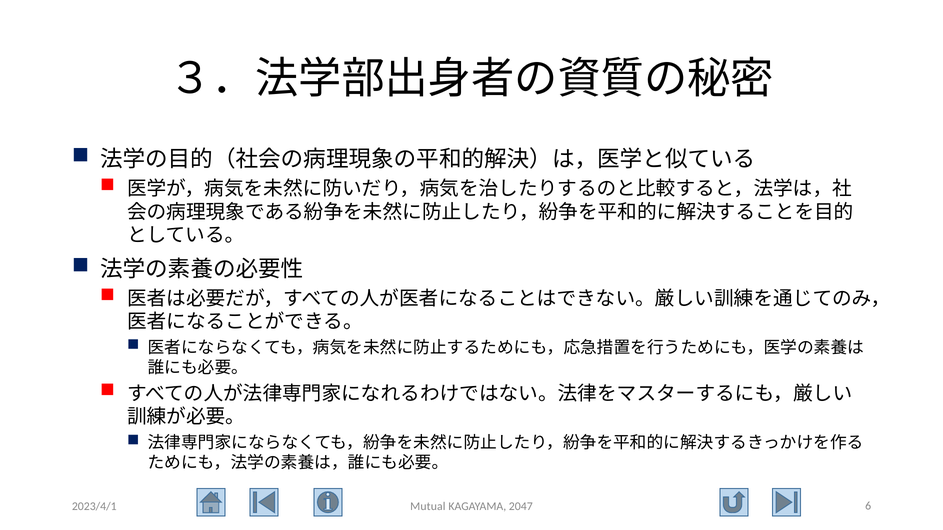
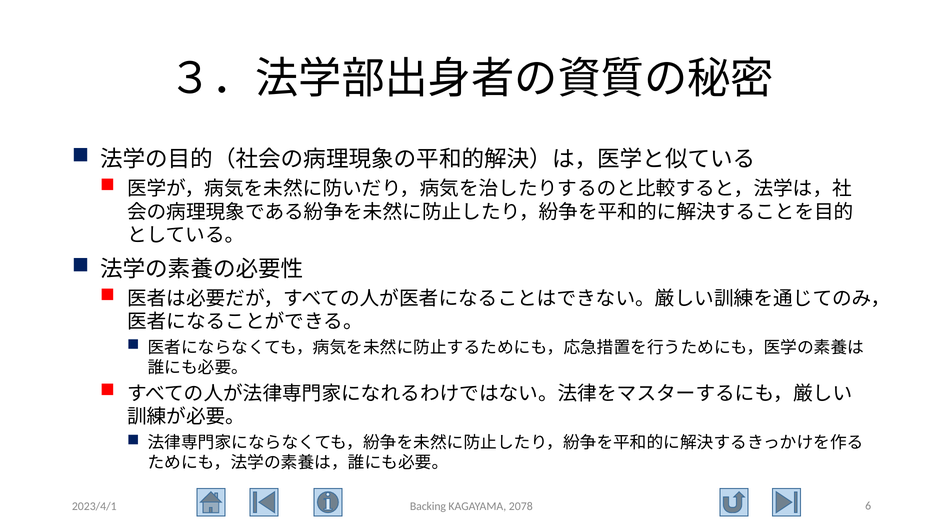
Mutual: Mutual -> Backing (428, 507)
2047: 2047 -> 2078 (521, 507)
